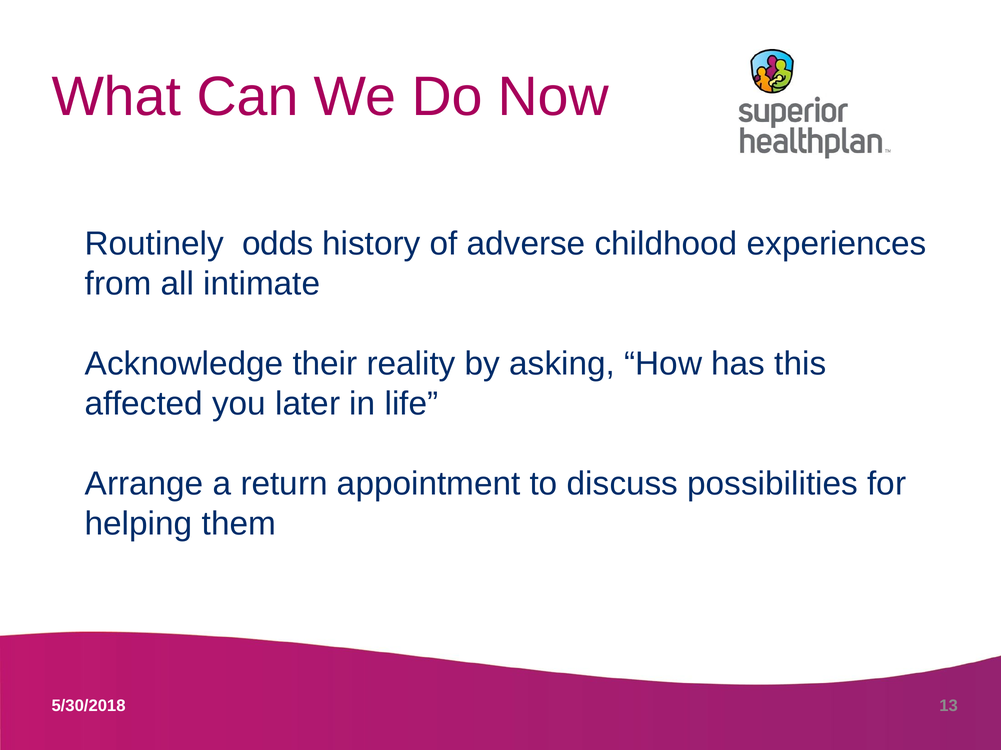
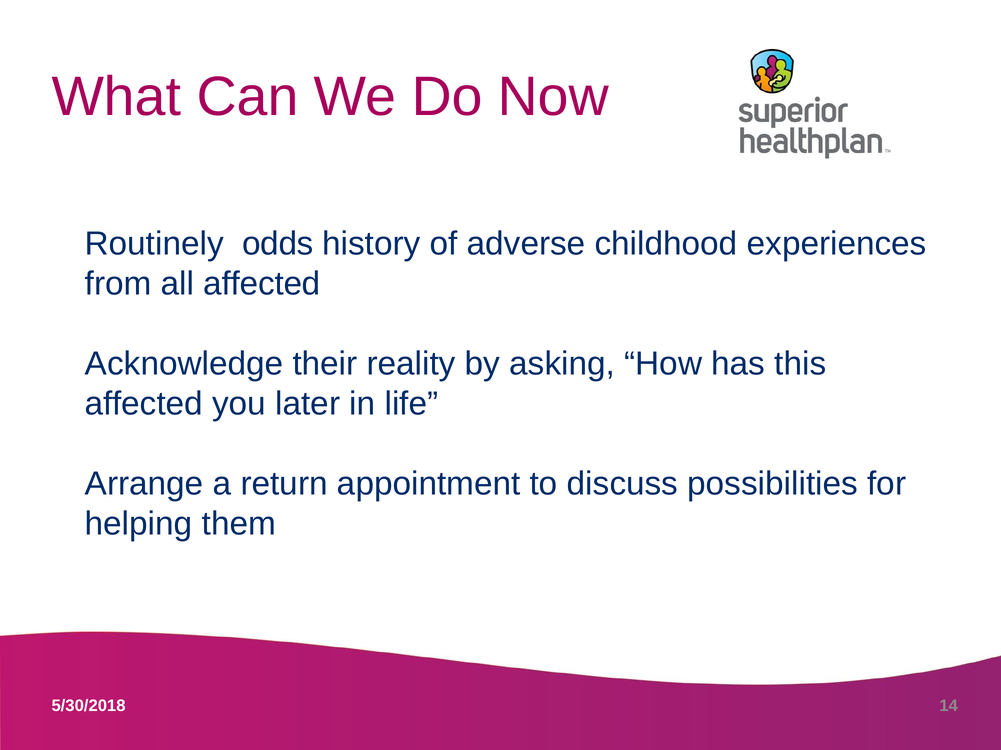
all intimate: intimate -> affected (262, 284)
13: 13 -> 14 (949, 707)
